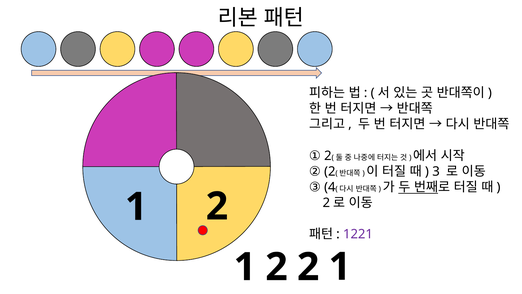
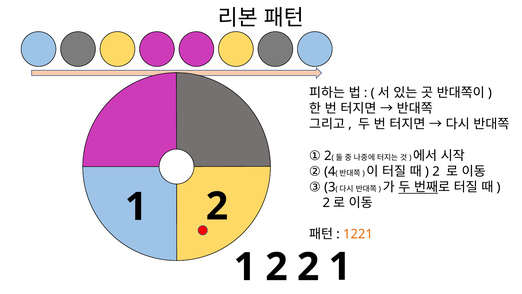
② 2: 2 -> 4 (330, 171)
3: 3 -> 2 (436, 171)
4: 4 -> 3 (330, 187)
1221 colour: purple -> orange (358, 234)
